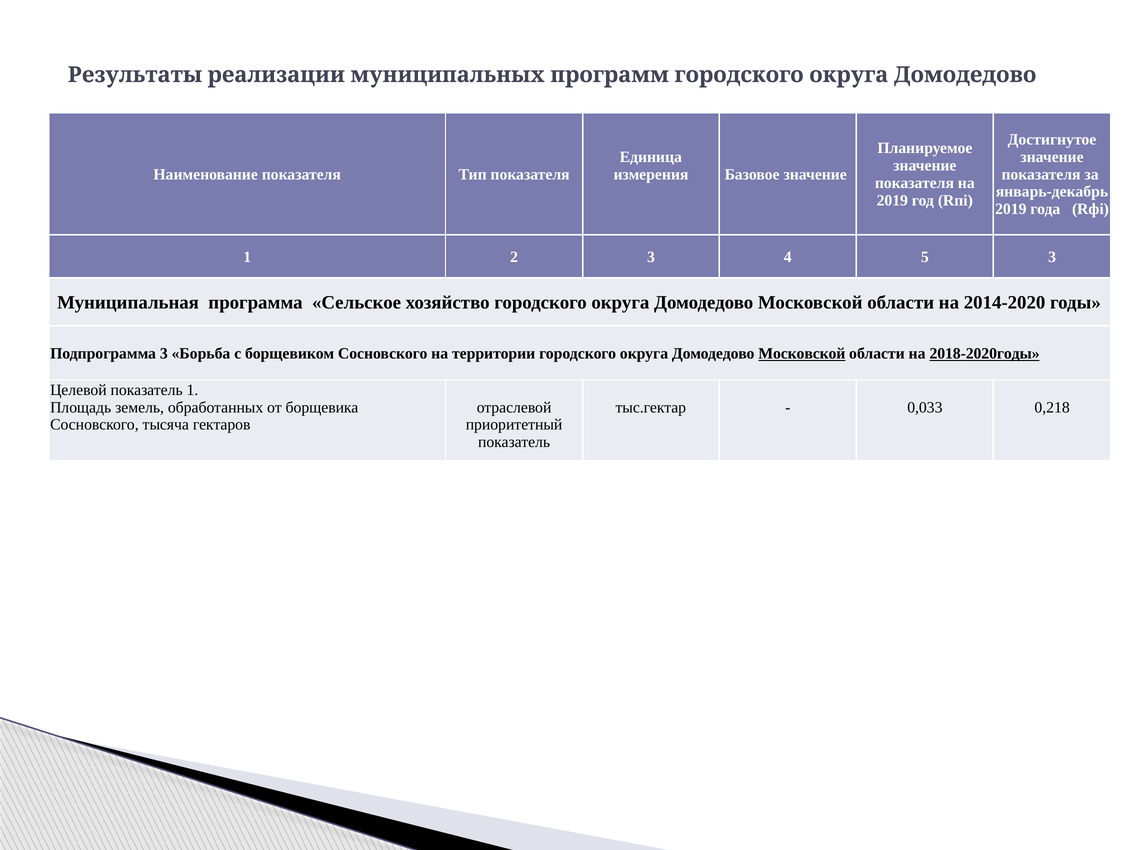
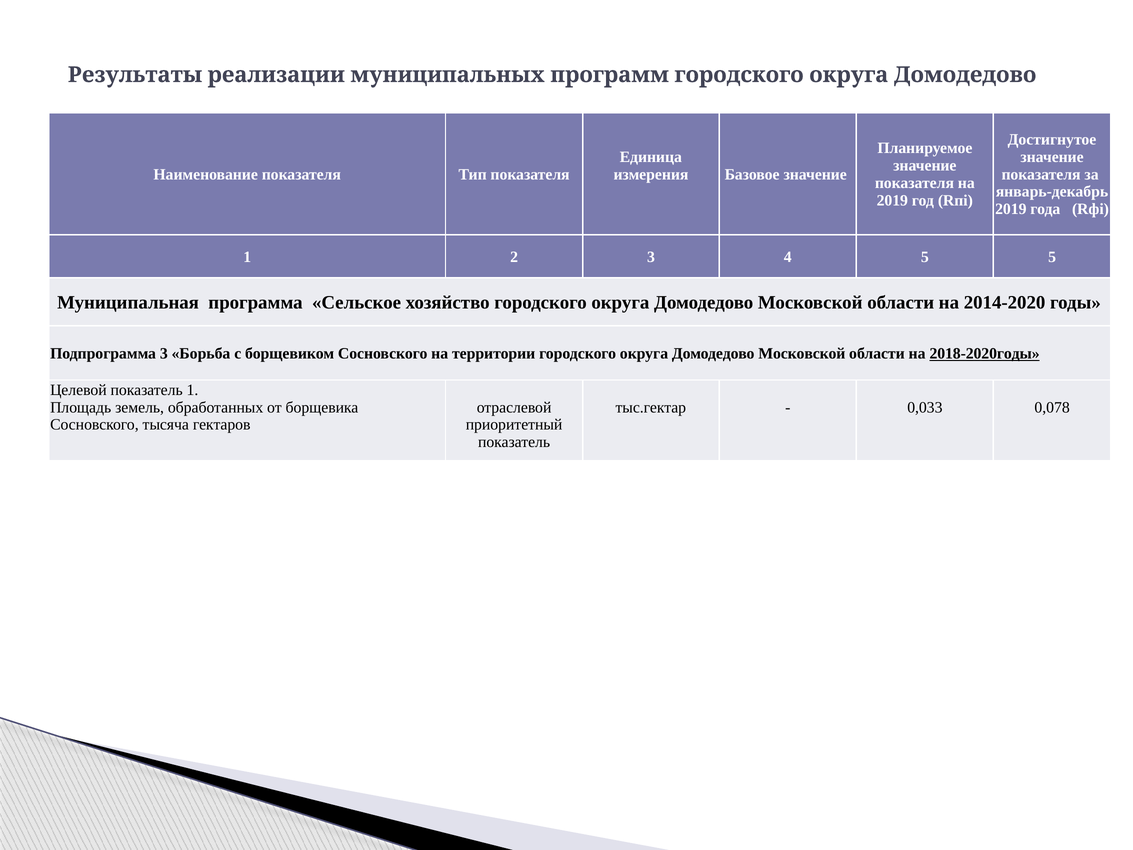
5 3: 3 -> 5 (1052, 257)
Московской underline: present -> none (802, 353)
0,218: 0,218 -> 0,078 (1052, 407)
